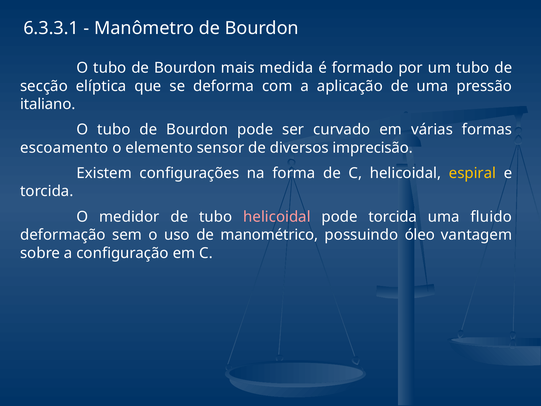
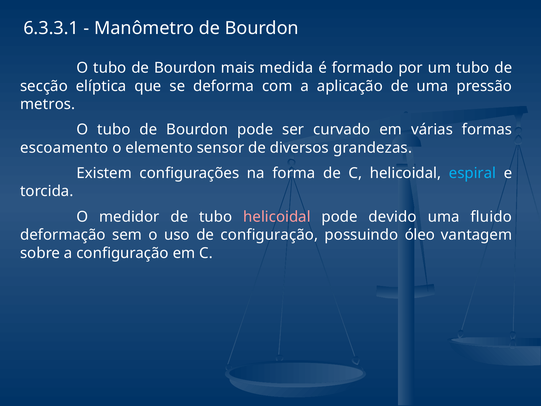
italiano: italiano -> metros (48, 104)
imprecisão: imprecisão -> grandezas (373, 148)
espiral colour: yellow -> light blue (472, 173)
pode torcida: torcida -> devido (393, 217)
de manométrico: manométrico -> configuração (269, 235)
